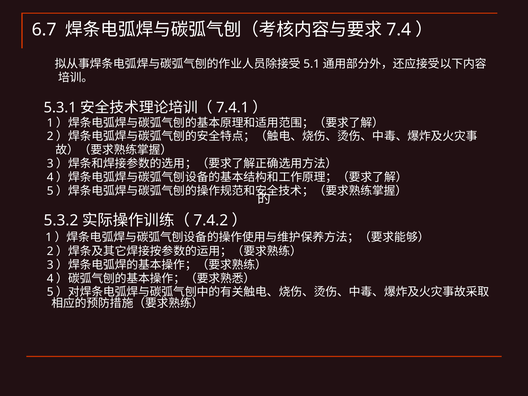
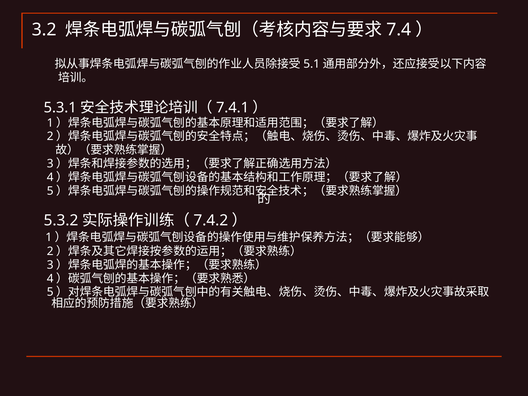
6.7: 6.7 -> 3.2 (44, 30)
